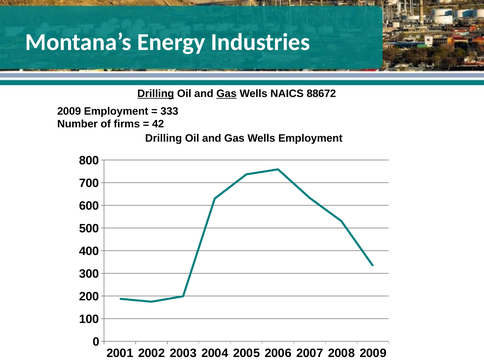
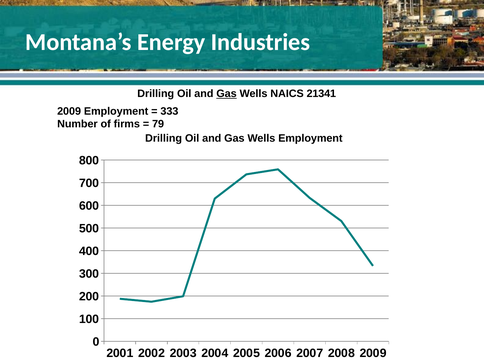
Drilling underline: present -> none (156, 94)
88672: 88672 -> 21341 (321, 94)
42: 42 -> 79 (158, 124)
